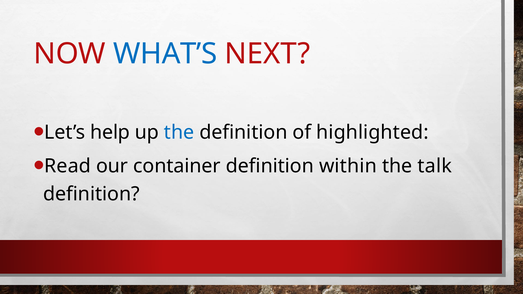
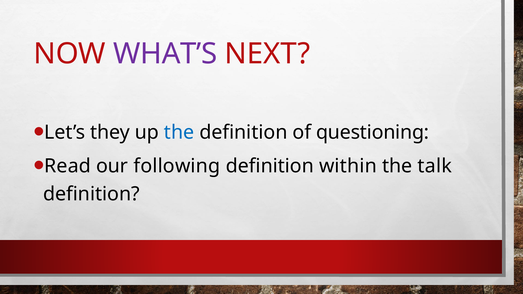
WHAT’S colour: blue -> purple (165, 54)
help: help -> they (110, 132)
highlighted: highlighted -> questioning (373, 132)
container: container -> following (177, 166)
